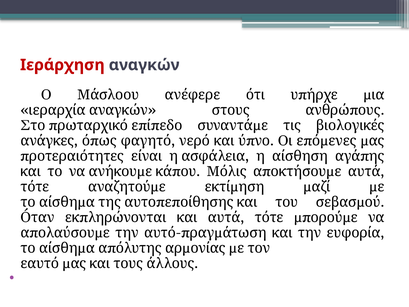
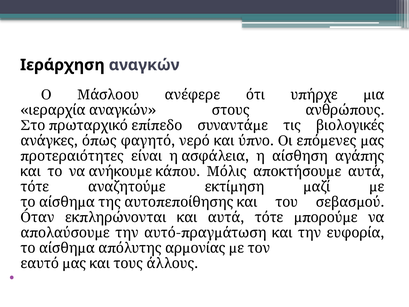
Ιεράρχηση colour: red -> black (62, 65)
